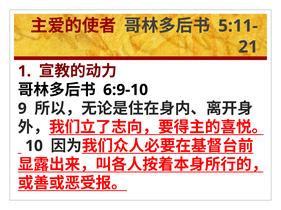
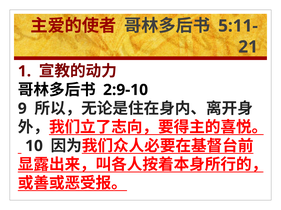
6:9-10: 6:9-10 -> 2:9-10 (126, 90)
